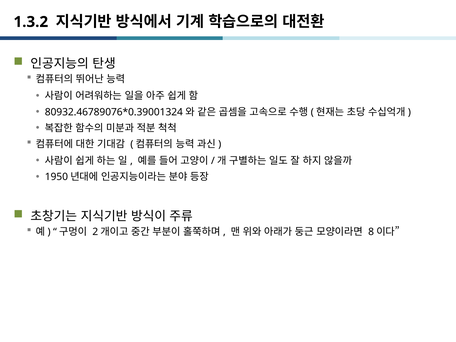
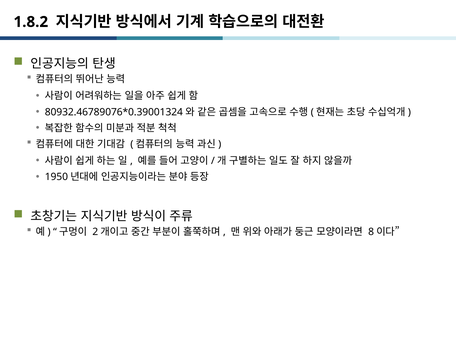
1.3.2: 1.3.2 -> 1.8.2 (31, 22)
